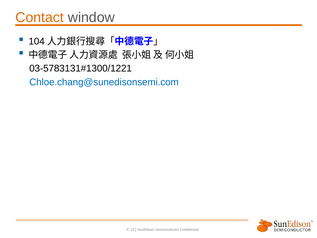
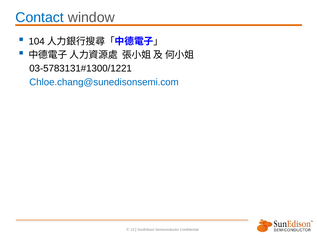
Contact colour: orange -> blue (40, 17)
